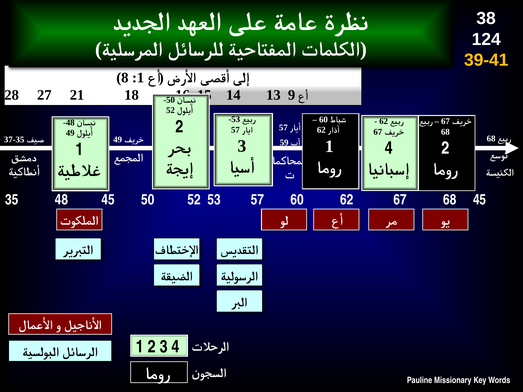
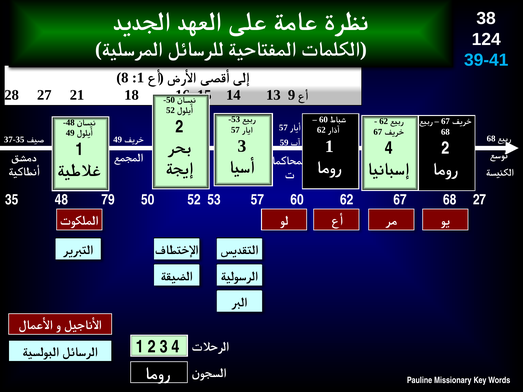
39-41 colour: yellow -> light blue (486, 60)
45: 45 -> 79 (108, 200)
45: 45 -> 27 (480, 200)
